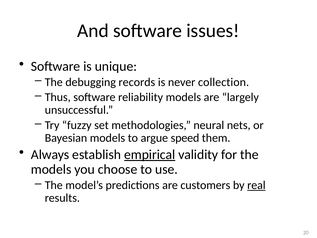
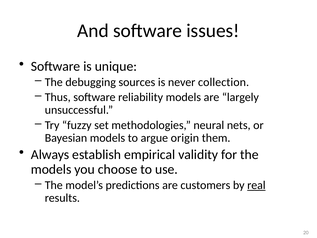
records: records -> sources (137, 82)
speed: speed -> origin (185, 138)
empirical underline: present -> none (150, 154)
